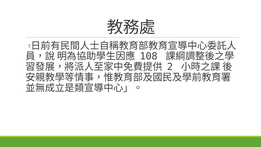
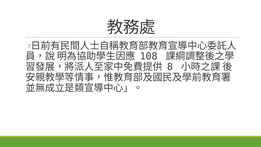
2: 2 -> 8 (170, 67)
